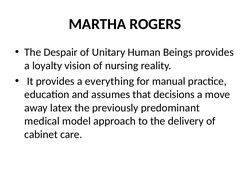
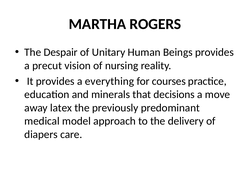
loyalty: loyalty -> precut (47, 66)
manual: manual -> courses (169, 81)
assumes: assumes -> minerals (111, 95)
cabinet: cabinet -> diapers (41, 135)
